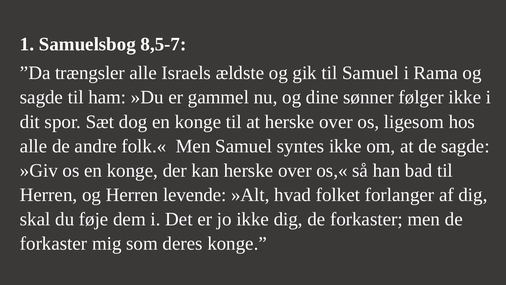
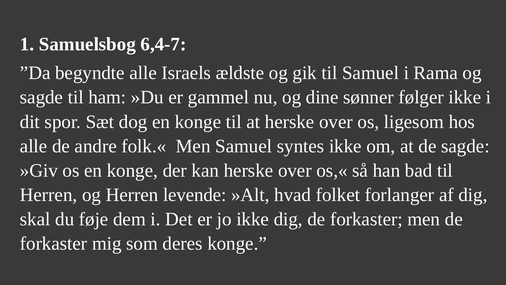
8,5-7: 8,5-7 -> 6,4-7 (163, 44)
trængsler: trængsler -> begyndte (90, 73)
